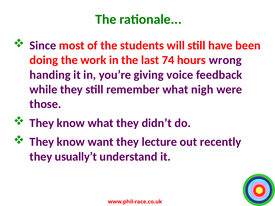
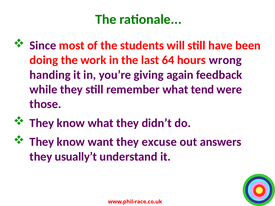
74: 74 -> 64 (168, 60)
voice: voice -> again (180, 75)
nigh: nigh -> tend (202, 90)
lecture: lecture -> excuse (159, 142)
recently: recently -> answers (221, 142)
